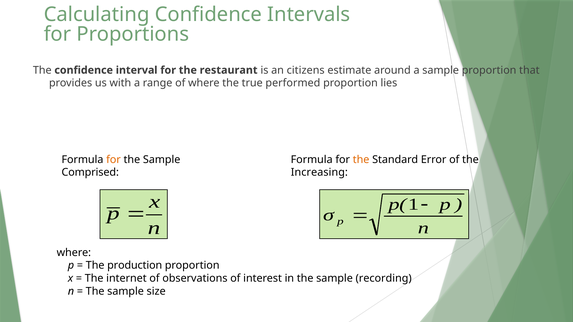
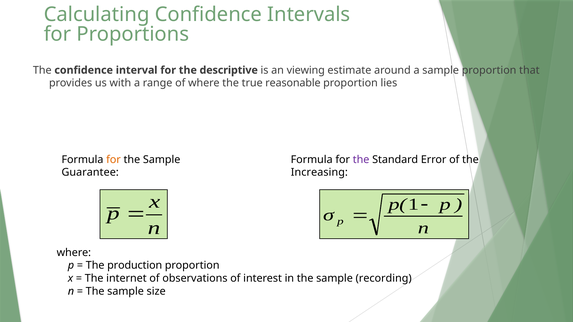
restaurant: restaurant -> descriptive (229, 70)
citizens: citizens -> viewing (306, 70)
performed: performed -> reasonable (293, 83)
the colour: orange -> purple (361, 160)
Comprised: Comprised -> Guarantee (90, 173)
